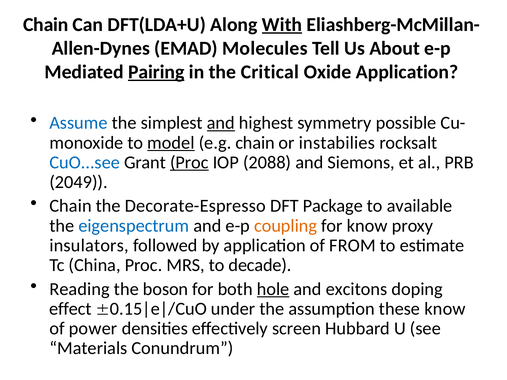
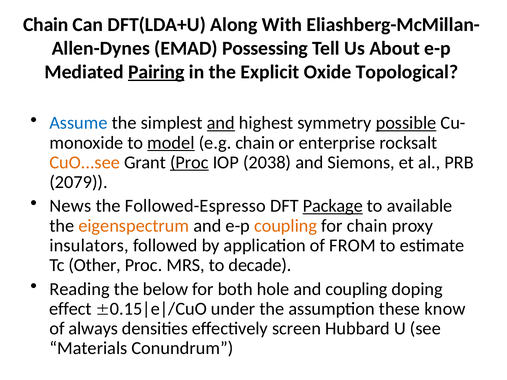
With underline: present -> none (282, 25)
Molecules: Molecules -> Possessing (265, 48)
Critical: Critical -> Explicit (270, 72)
Oxide Application: Application -> Topological (407, 72)
possible underline: none -> present (406, 123)
instabilies: instabilies -> enterprise (337, 143)
CuO...see colour: blue -> orange (85, 163)
2088: 2088 -> 2038 (267, 163)
2049: 2049 -> 2079 (79, 182)
Chain: Chain -> News (70, 206)
Decorate-Espresso: Decorate-Espresso -> Followed-Espresso (195, 206)
Package underline: none -> present (333, 206)
eigenspectrum colour: blue -> orange (134, 226)
for know: know -> chain (367, 226)
China: China -> Other (95, 265)
boson: boson -> below (166, 289)
hole underline: present -> none (273, 289)
and excitons: excitons -> coupling (357, 289)
power: power -> always (93, 329)
